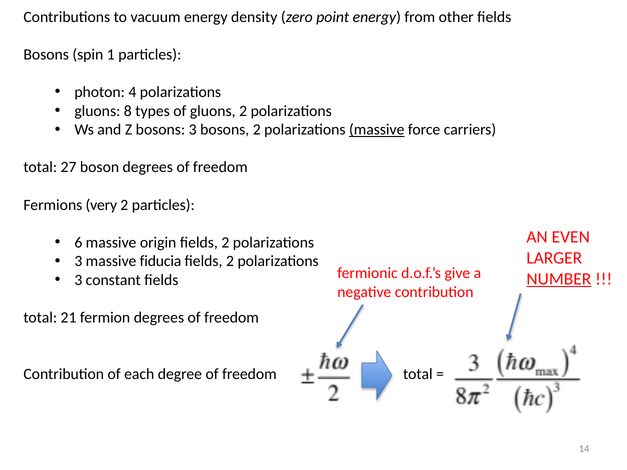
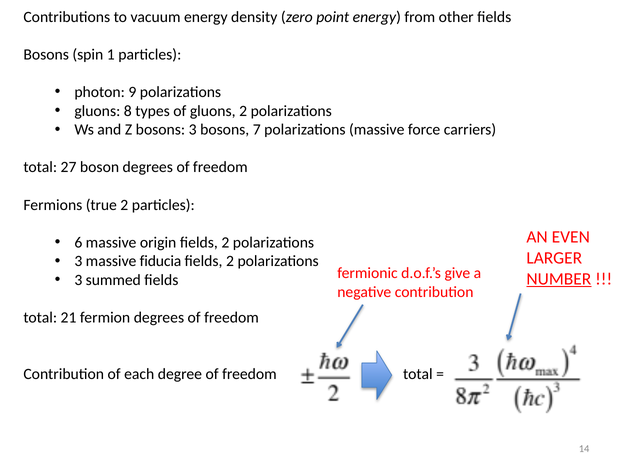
4: 4 -> 9 (132, 92)
bosons 2: 2 -> 7 (257, 130)
massive underline: present -> none (377, 130)
very: very -> true (101, 205)
constant: constant -> summed (113, 280)
